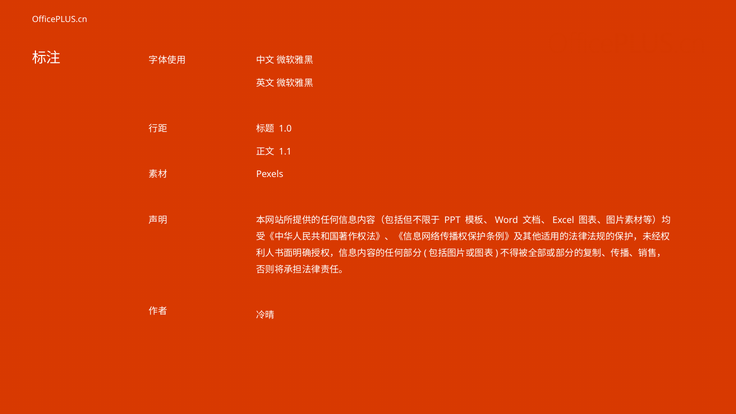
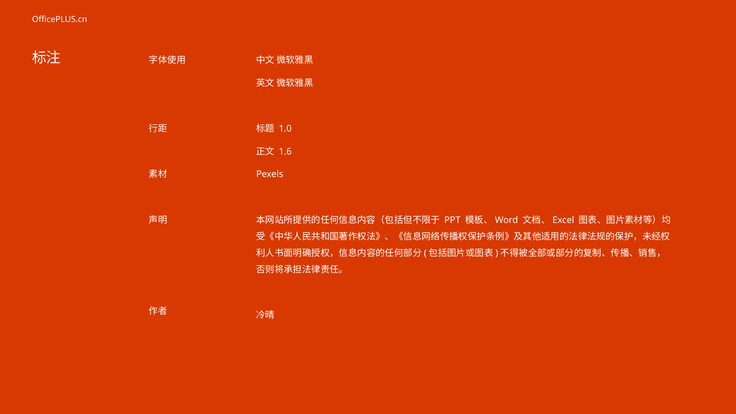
1.1: 1.1 -> 1.6 (285, 152)
